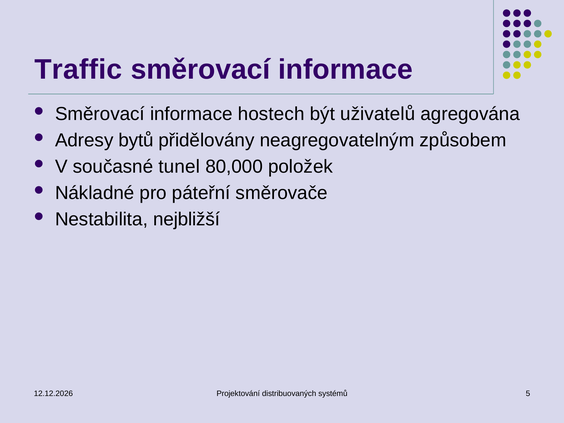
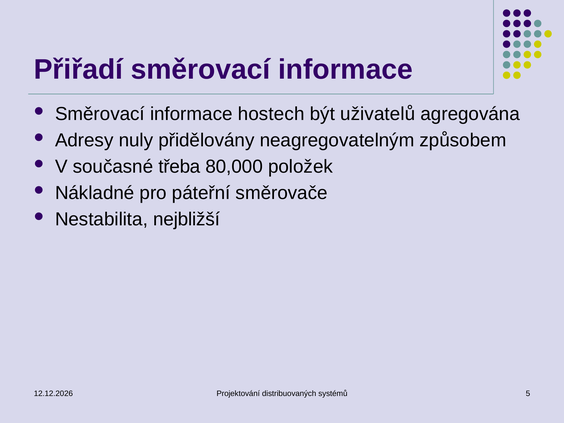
Traffic: Traffic -> Přiřadí (78, 70)
bytů: bytů -> nuly (136, 140)
tunel: tunel -> třeba (179, 167)
